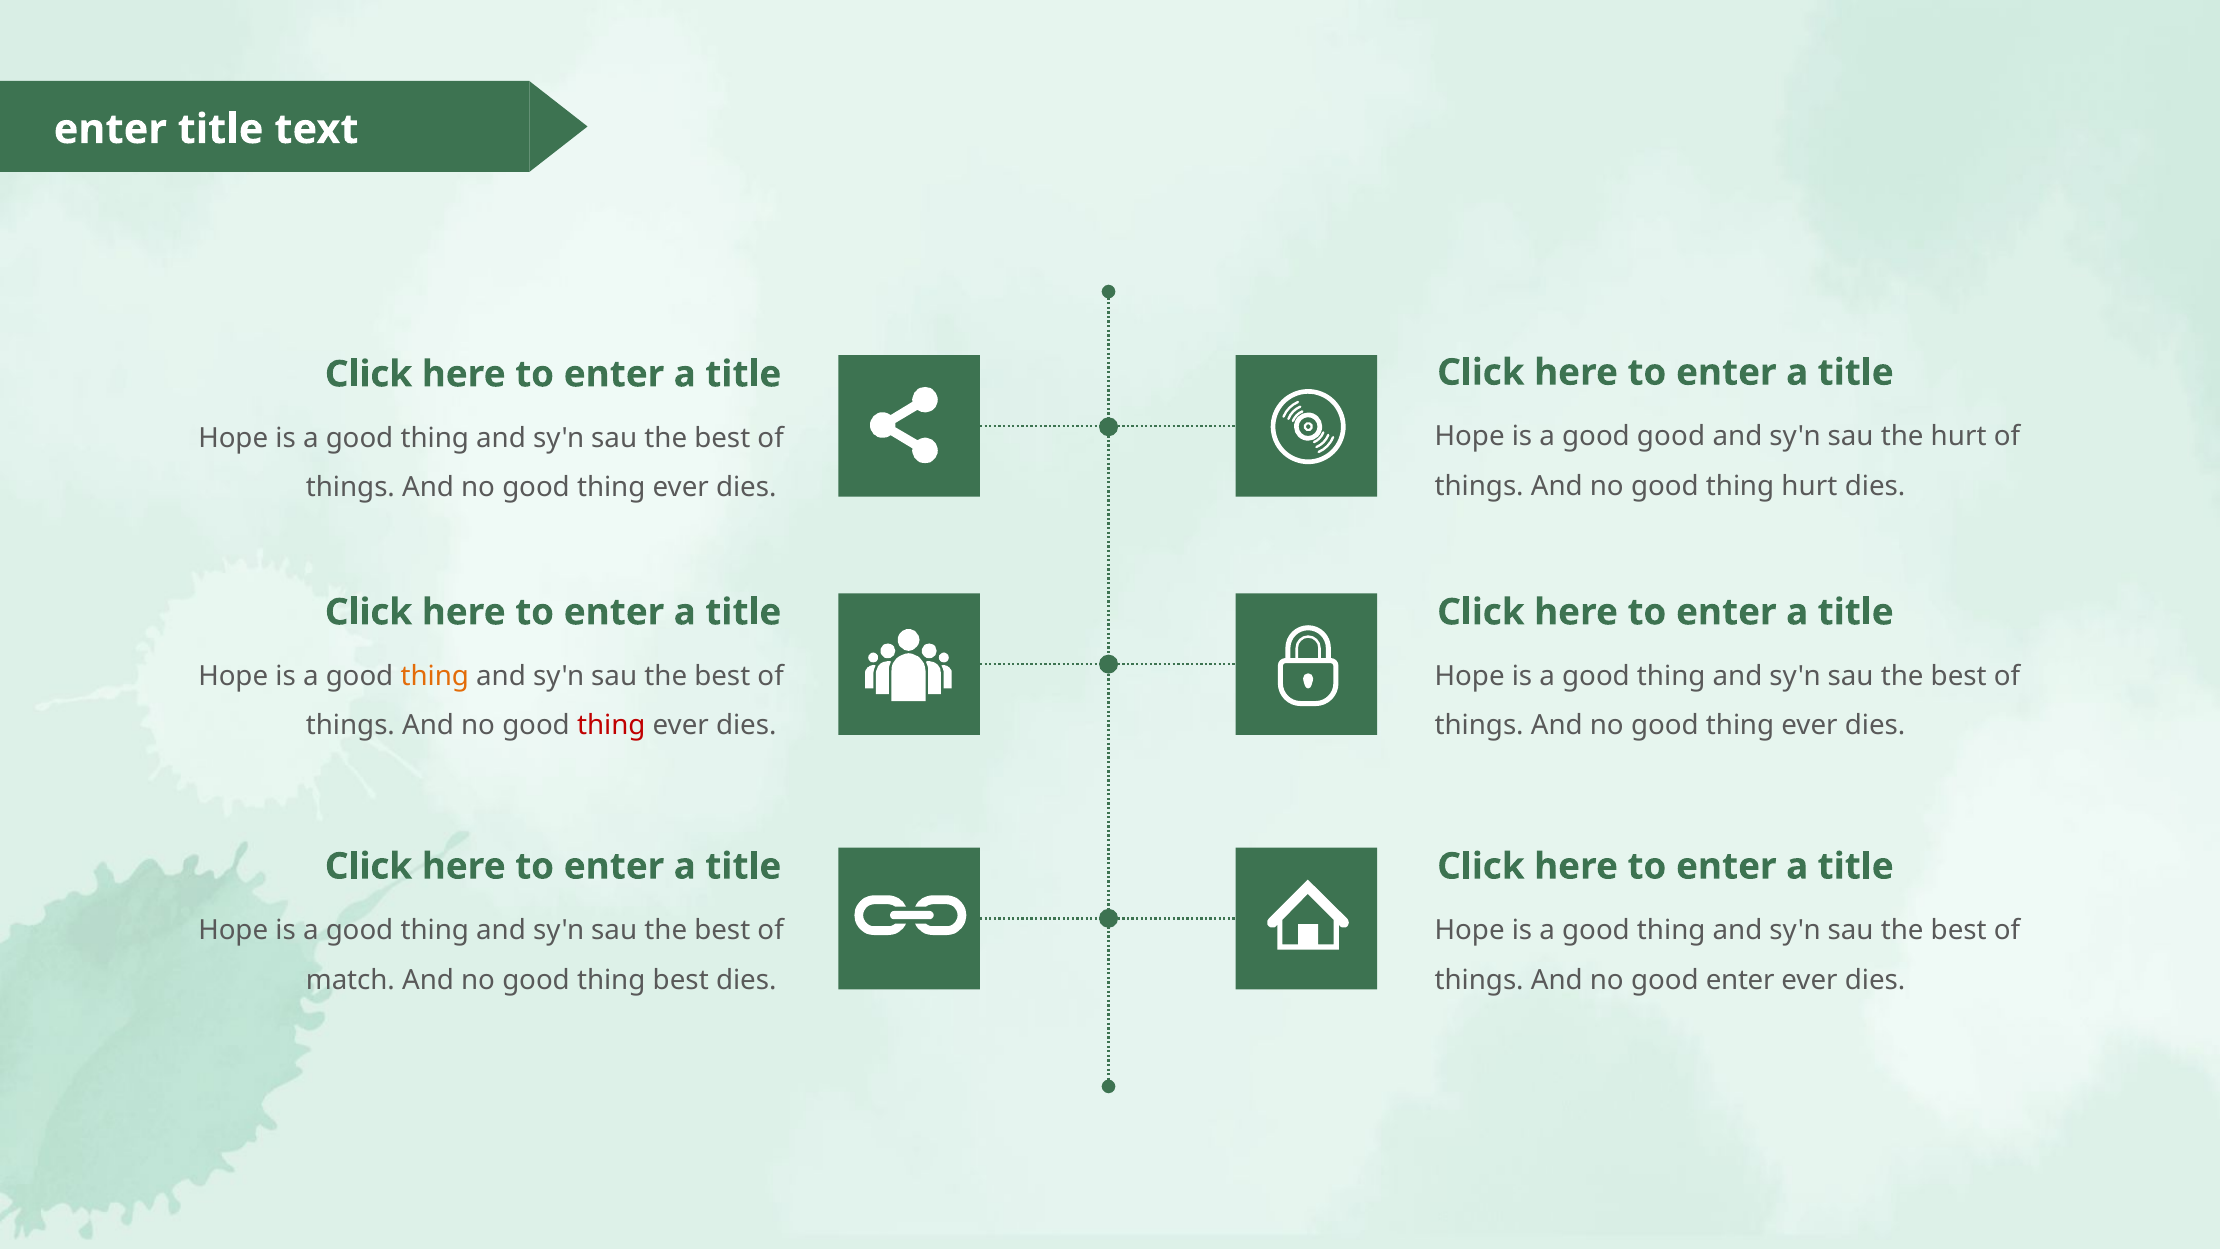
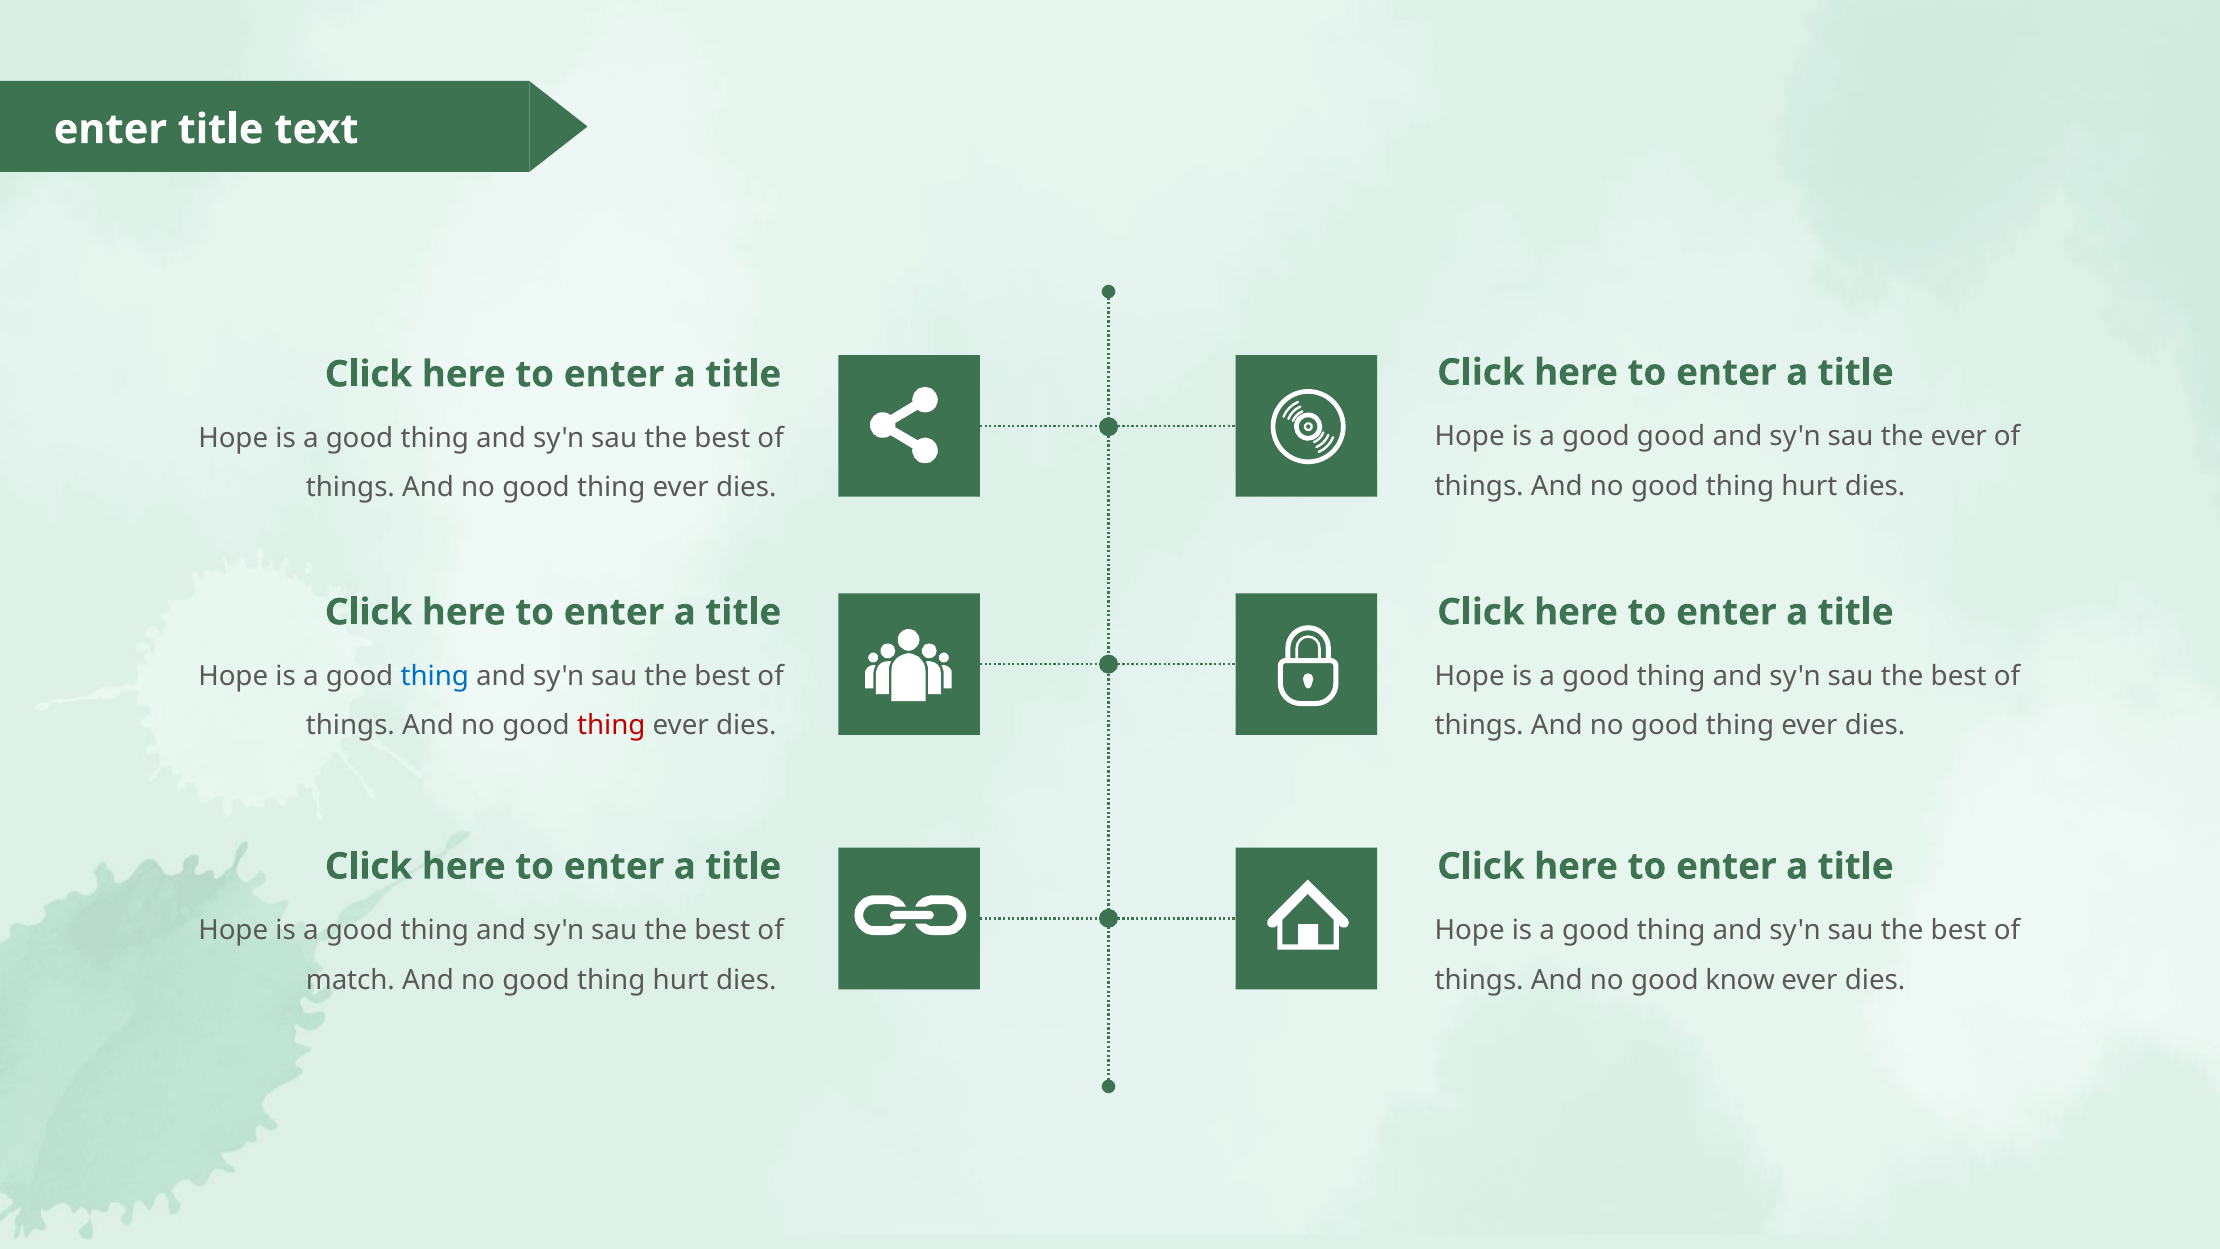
the hurt: hurt -> ever (1959, 436)
thing colour: orange -> blue (435, 676)
best: best -> hurt (681, 980)
good enter: enter -> know (1740, 980)
